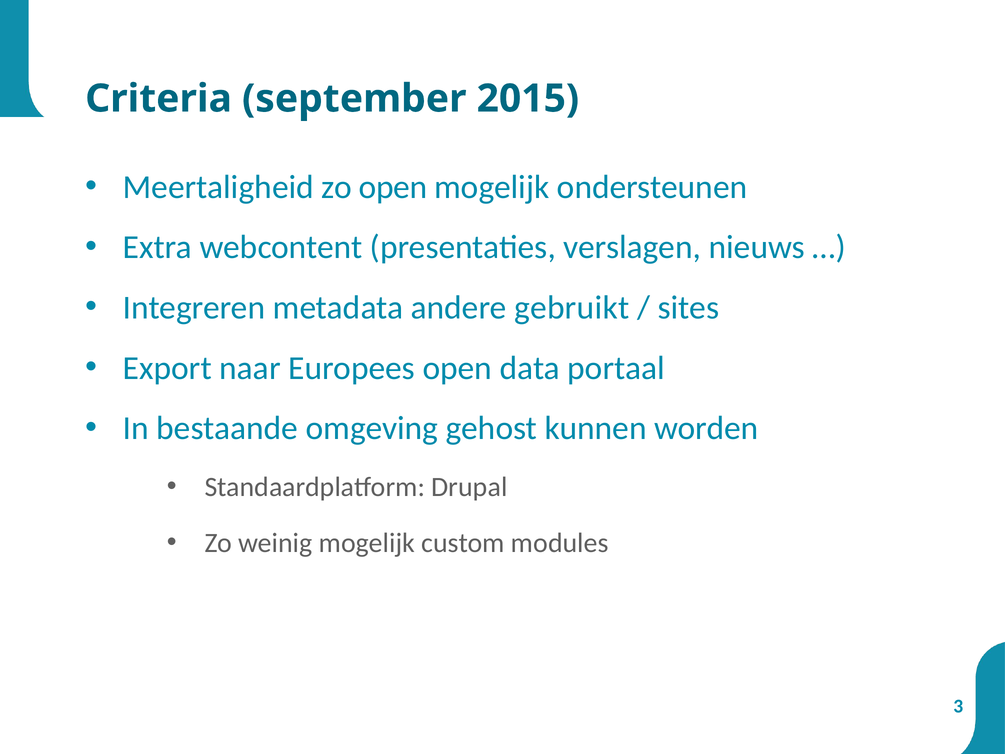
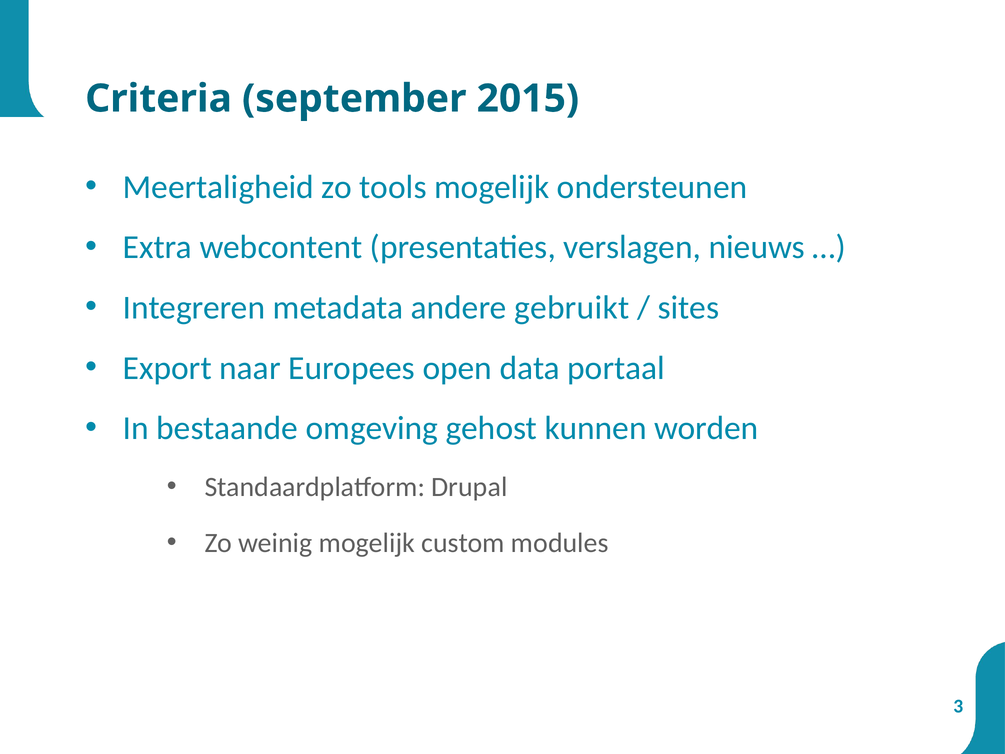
zo open: open -> tools (393, 187)
